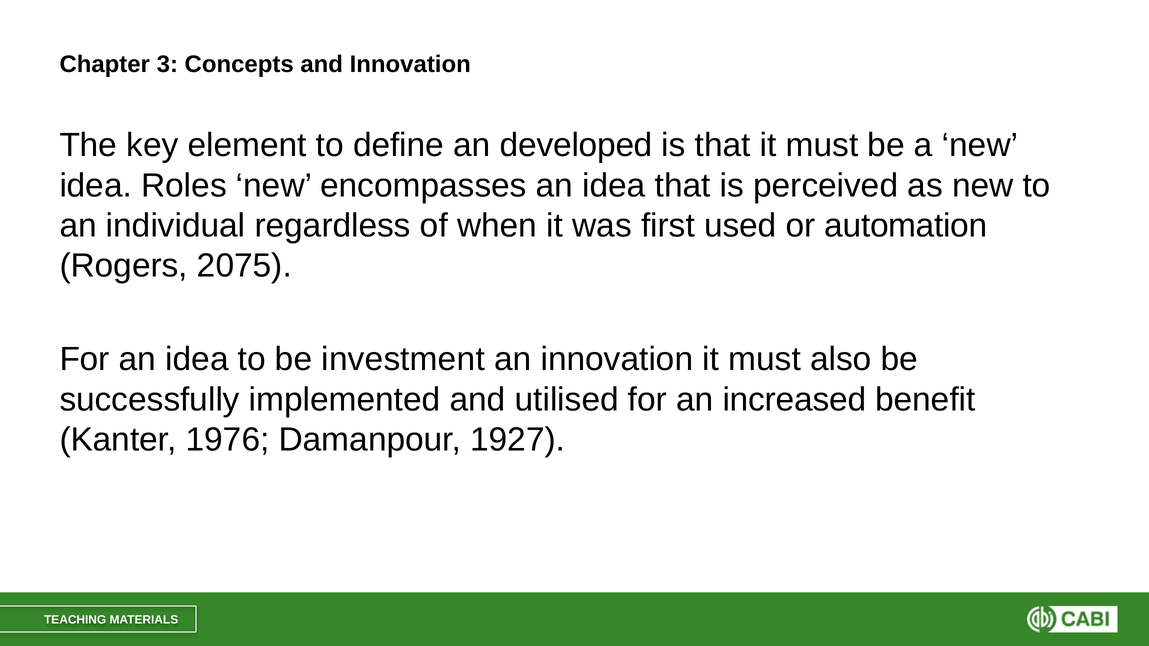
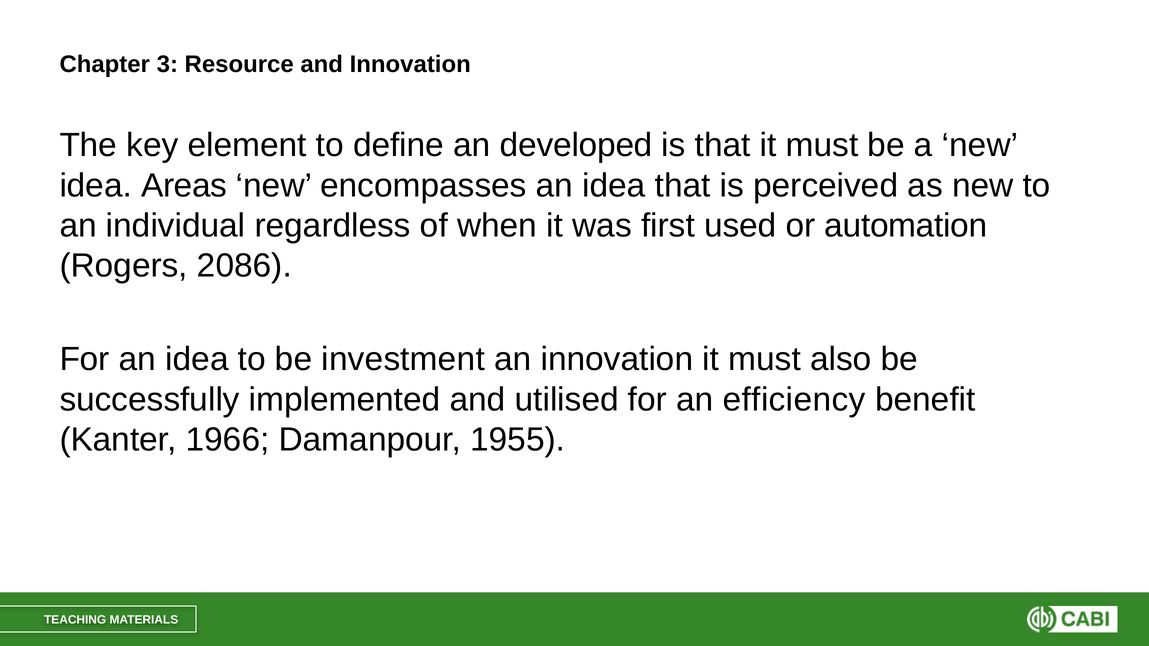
Concepts: Concepts -> Resource (239, 64)
Roles: Roles -> Areas (184, 186)
2075: 2075 -> 2086 (244, 266)
increased: increased -> efficiency (794, 400)
1976: 1976 -> 1966 (228, 440)
1927: 1927 -> 1955 (518, 440)
